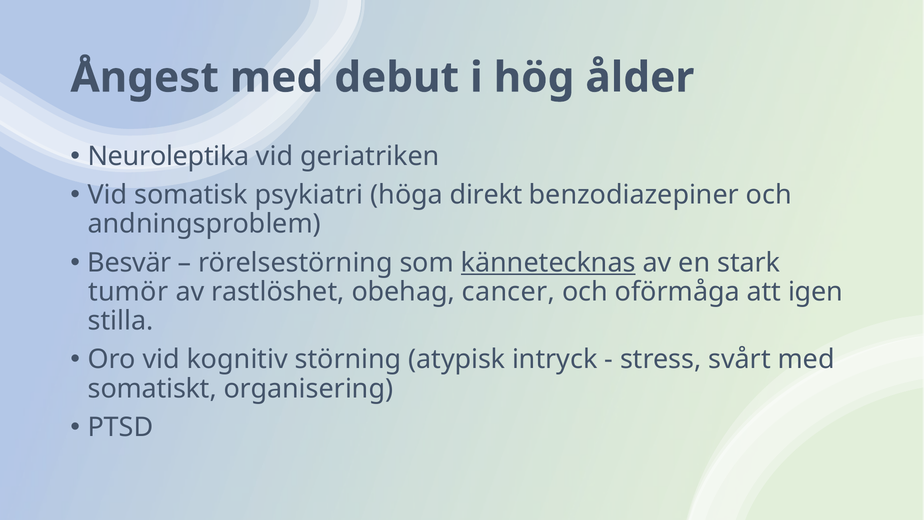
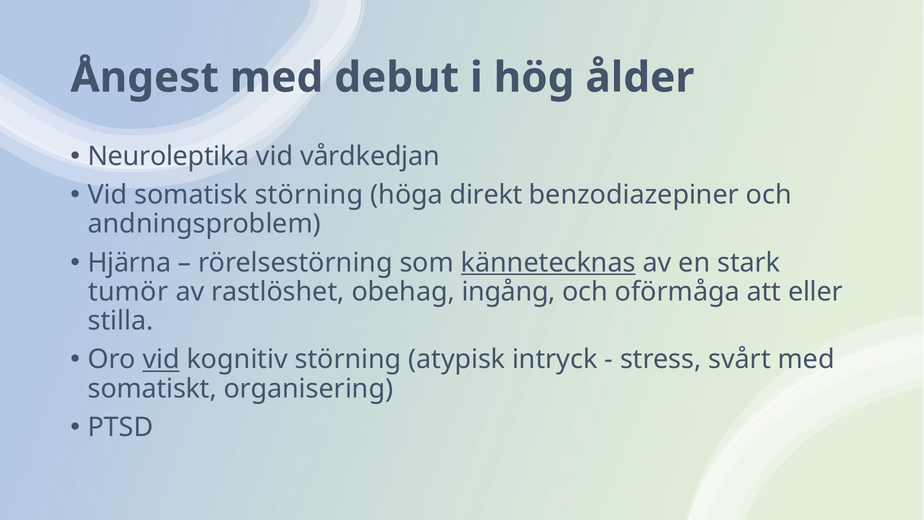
geriatriken: geriatriken -> vårdkedjan (370, 156)
somatisk psykiatri: psykiatri -> störning (309, 195)
Besvär: Besvär -> Hjärna (129, 263)
cancer: cancer -> ingång (509, 292)
igen: igen -> eller (815, 292)
vid underline: none -> present (161, 359)
